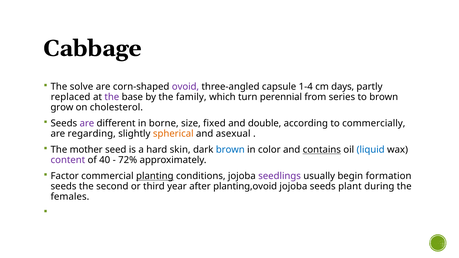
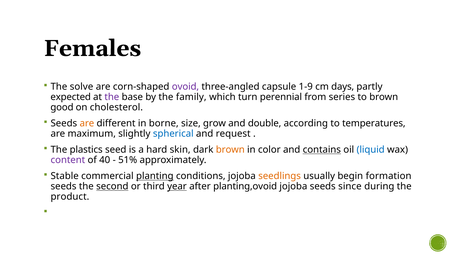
Cabbage: Cabbage -> Females (92, 48)
1-4: 1-4 -> 1-9 (306, 87)
replaced: replaced -> expected (71, 97)
grow: grow -> good (62, 107)
are colour: purple -> orange (87, 123)
fixed: fixed -> grow (214, 123)
commercially: commercially -> temperatures (374, 123)
regarding: regarding -> maximum (92, 134)
spherical colour: orange -> blue (173, 134)
asexual: asexual -> request (233, 134)
mother: mother -> plastics (86, 150)
brown colour: blue -> orange (230, 150)
72%: 72% -> 51% (128, 160)
Factor: Factor -> Stable (65, 176)
seedlings colour: purple -> orange (280, 176)
second underline: none -> present (112, 187)
year underline: none -> present (177, 187)
plant: plant -> since (350, 187)
females: females -> product (70, 197)
